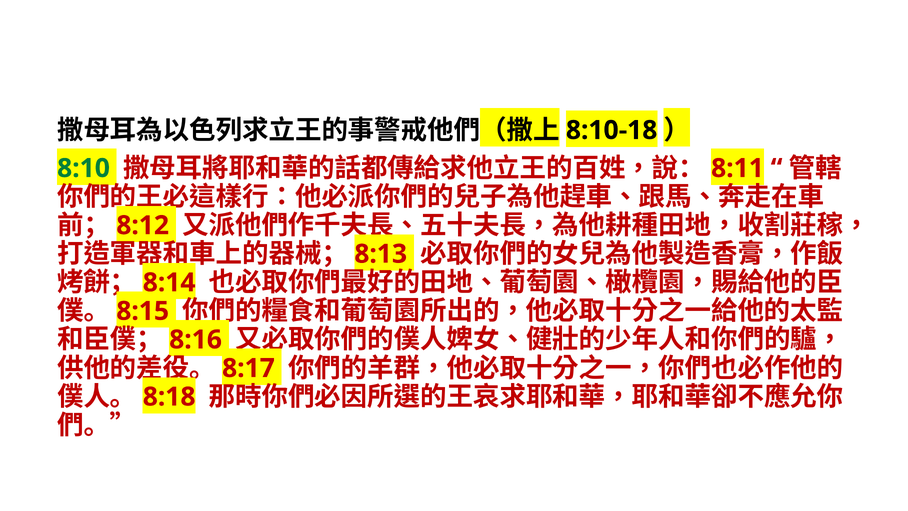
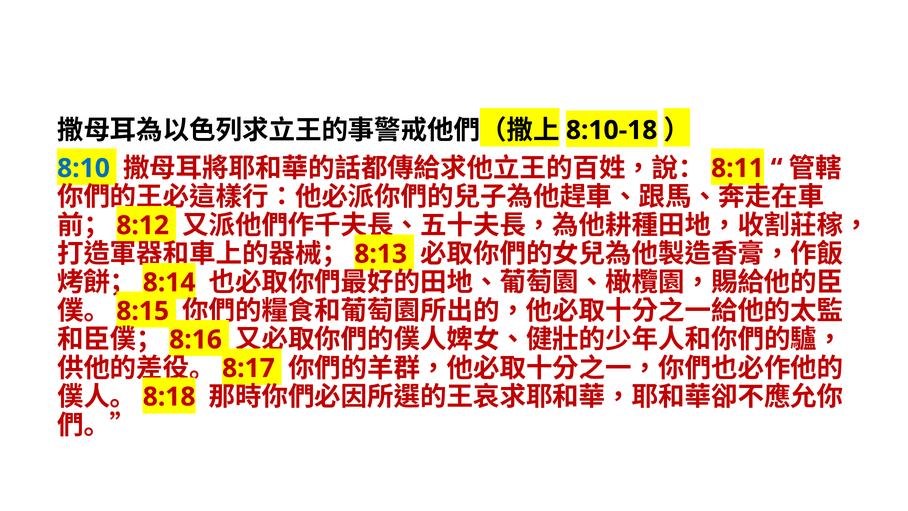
8:10 colour: green -> blue (83, 168)
